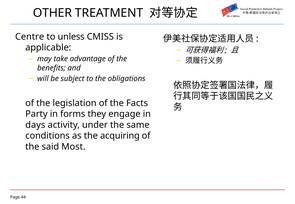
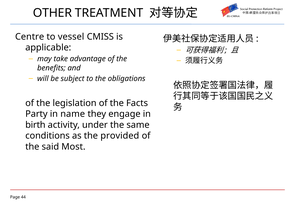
unless: unless -> vessel (71, 37)
forms: forms -> name (73, 114)
days: days -> birth (35, 125)
acquiring: acquiring -> provided (120, 136)
